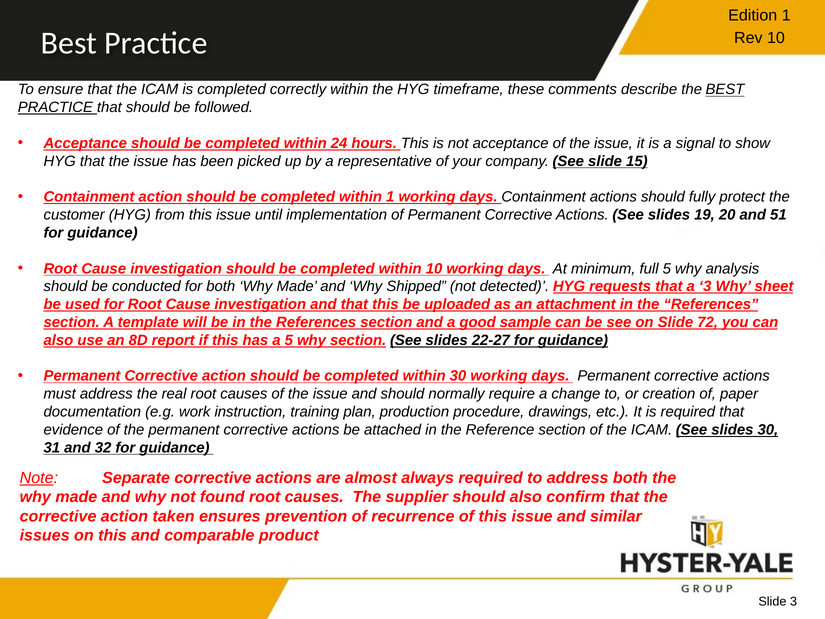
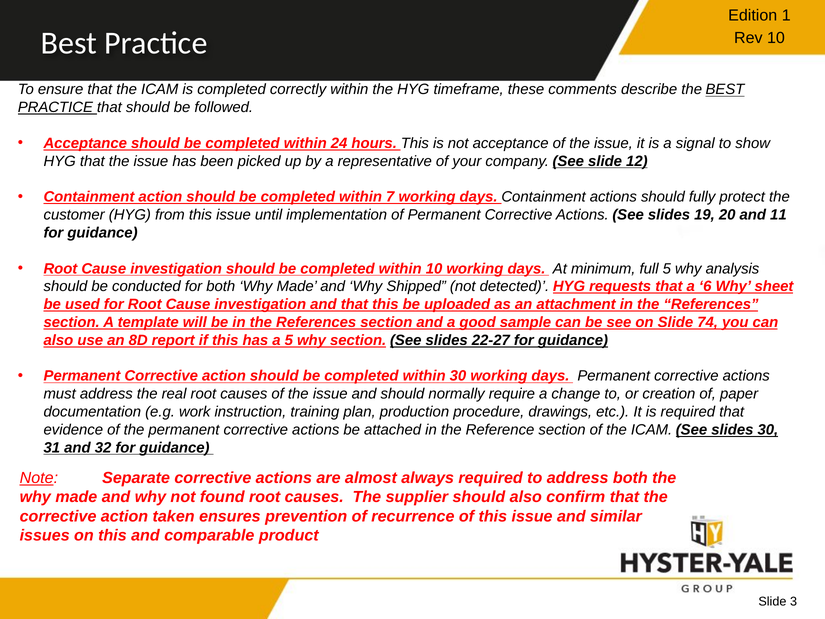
15: 15 -> 12 (637, 161)
within 1: 1 -> 7 (390, 197)
51: 51 -> 11 (778, 215)
a 3: 3 -> 6 (705, 286)
72: 72 -> 74 (708, 322)
